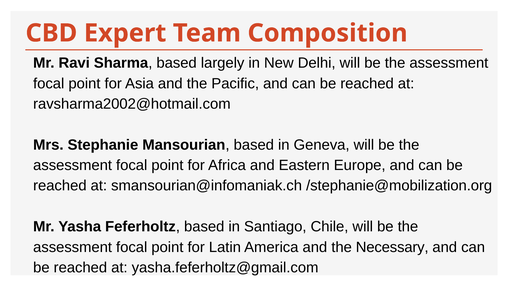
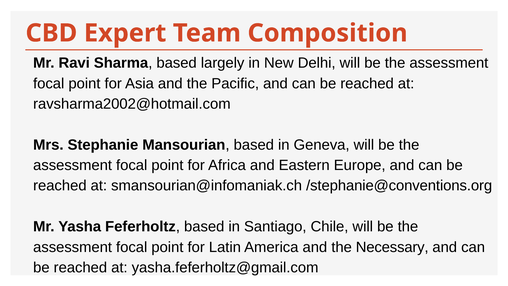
/stephanie@mobilization.org: /stephanie@mobilization.org -> /stephanie@conventions.org (399, 186)
